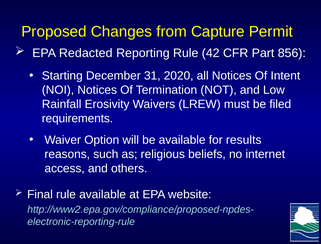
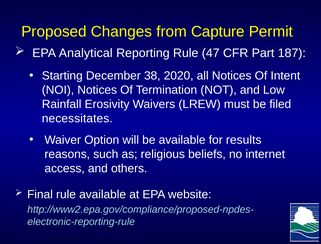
Redacted: Redacted -> Analytical (86, 53)
42: 42 -> 47 (211, 53)
856: 856 -> 187 (292, 53)
31: 31 -> 38 (152, 76)
requirements: requirements -> necessitates (77, 119)
